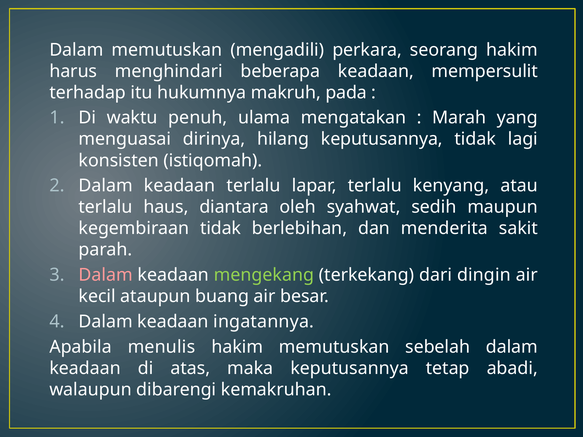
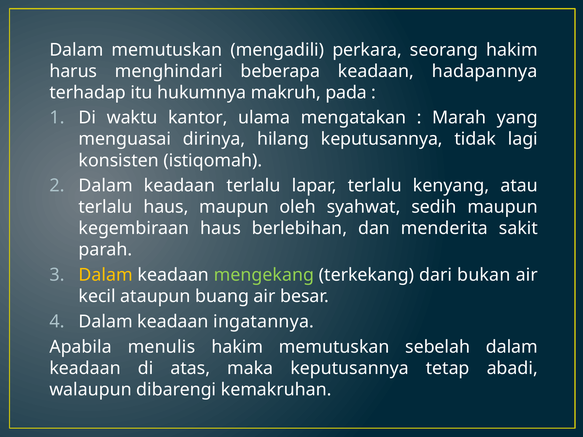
mempersulit: mempersulit -> hadapannya (485, 71)
penuh: penuh -> kantor (198, 118)
haus diantara: diantara -> maupun (234, 207)
kegembiraan tidak: tidak -> haus (220, 229)
Dalam colour: pink -> yellow (106, 275)
dingin: dingin -> bukan (484, 275)
